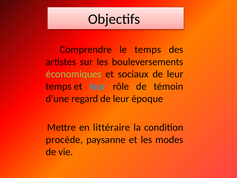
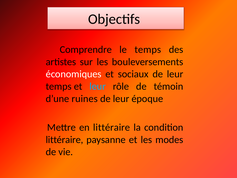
économiques colour: light green -> white (74, 74)
regard: regard -> ruines (85, 99)
procède: procède -> littéraire (64, 139)
